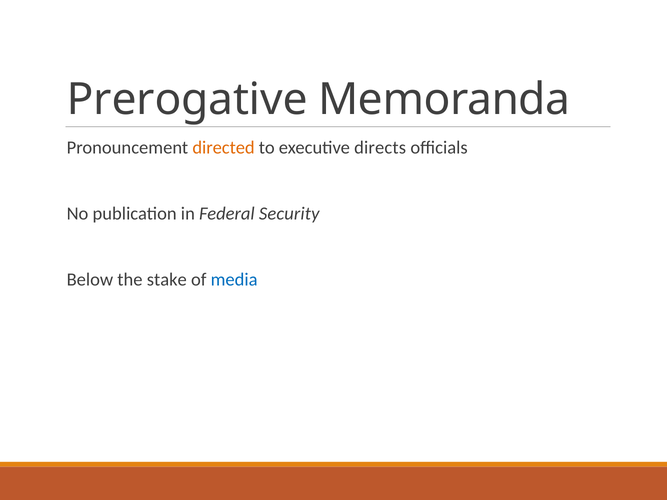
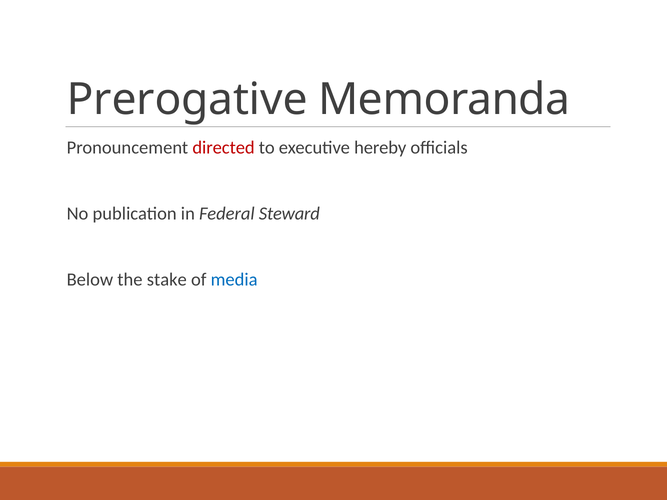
directed colour: orange -> red (224, 148)
directs: directs -> hereby (380, 148)
Security: Security -> Steward (289, 214)
